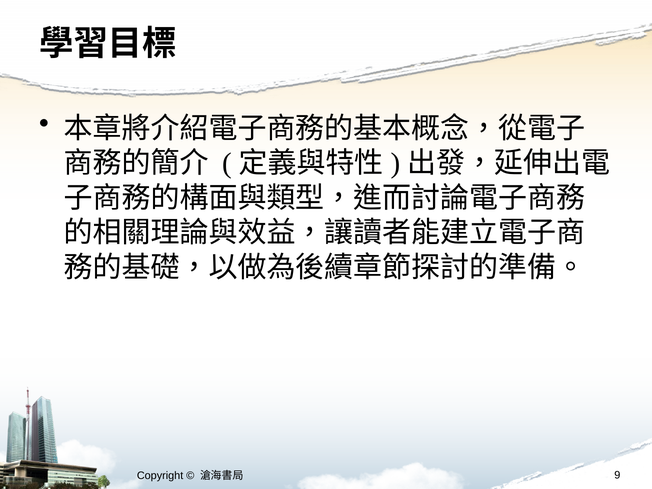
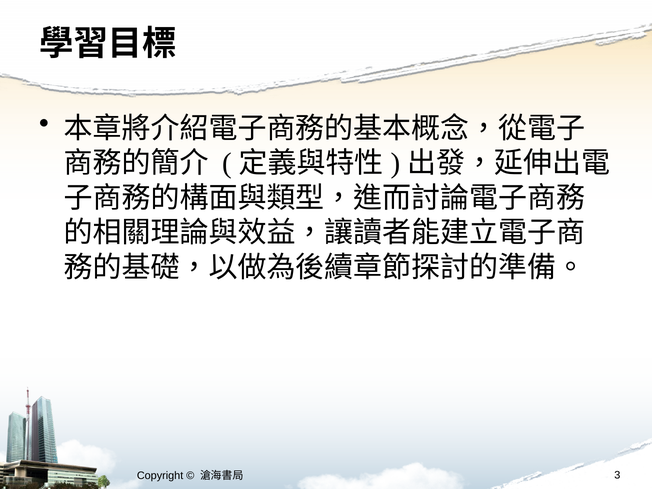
9: 9 -> 3 (617, 475)
